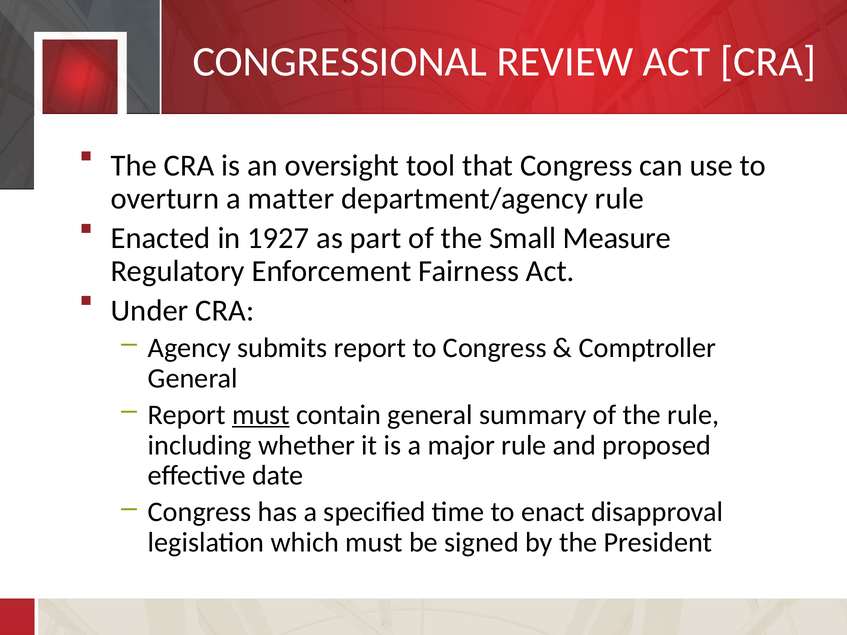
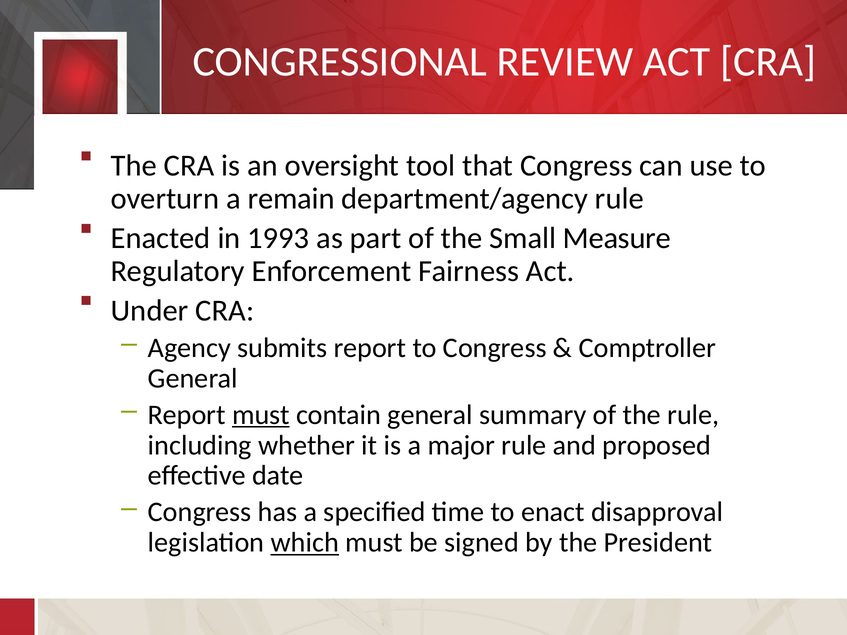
matter: matter -> remain (291, 199)
1927: 1927 -> 1993 (278, 238)
which underline: none -> present (305, 543)
